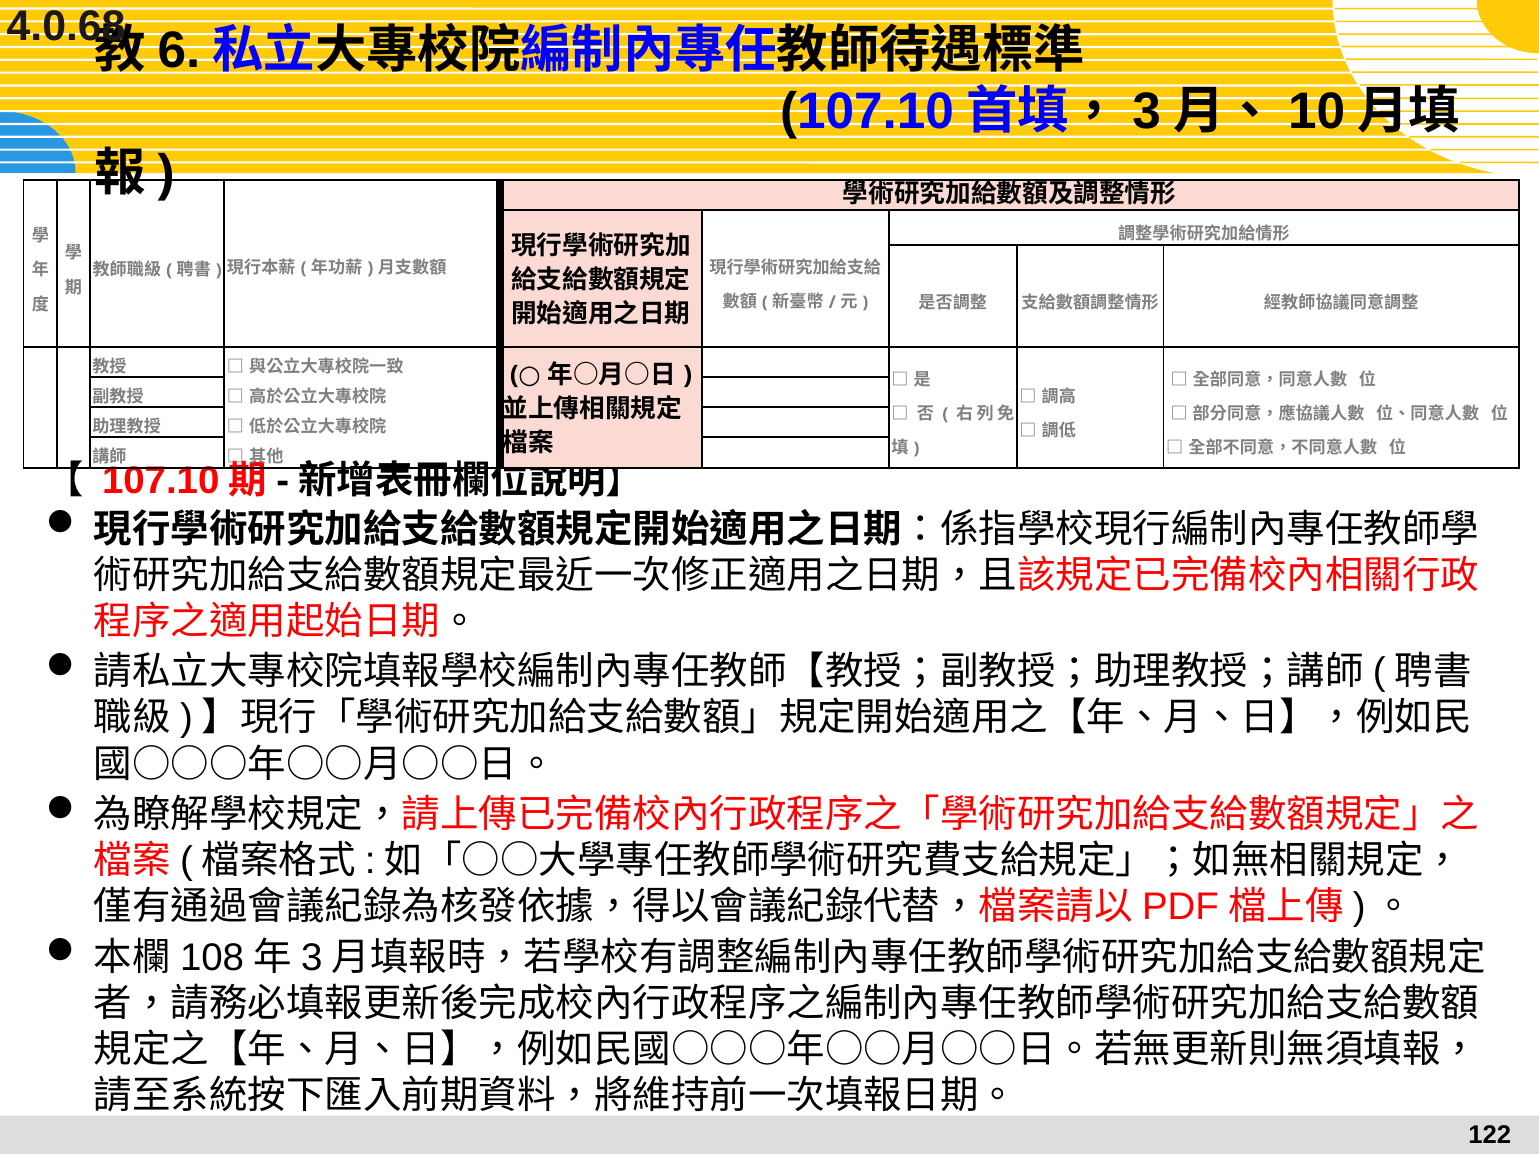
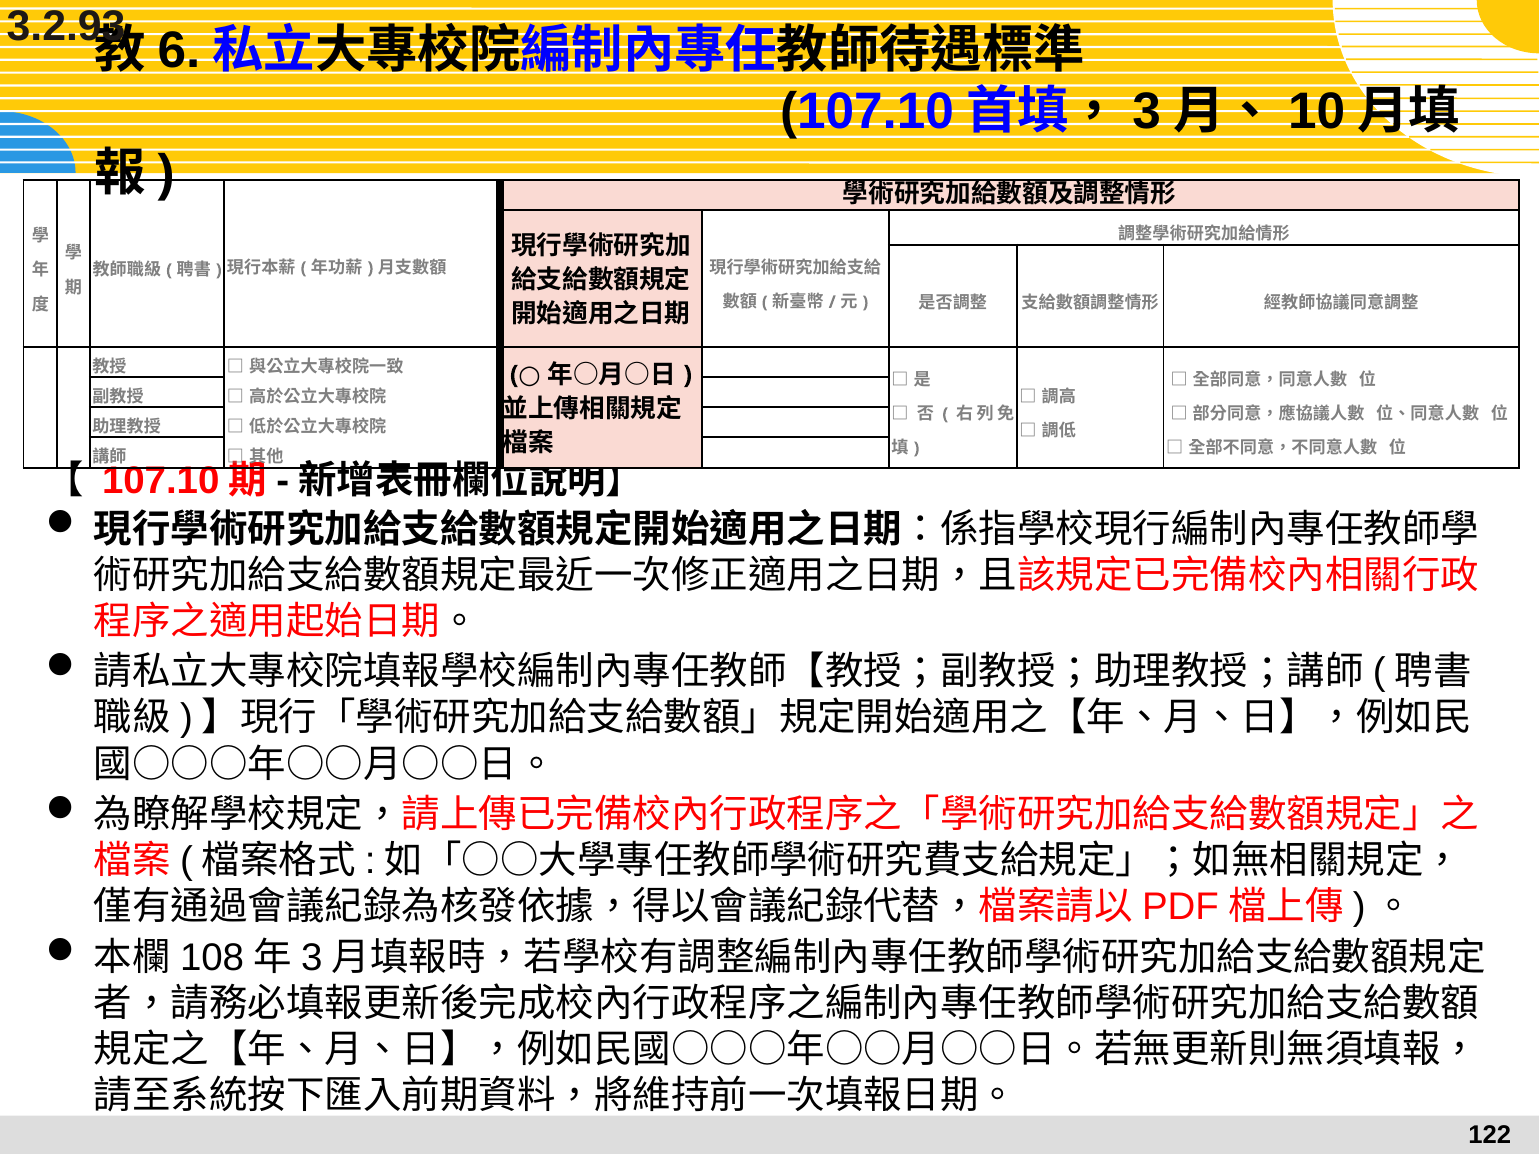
4.0.68: 4.0.68 -> 3.2.93 (66, 26)
